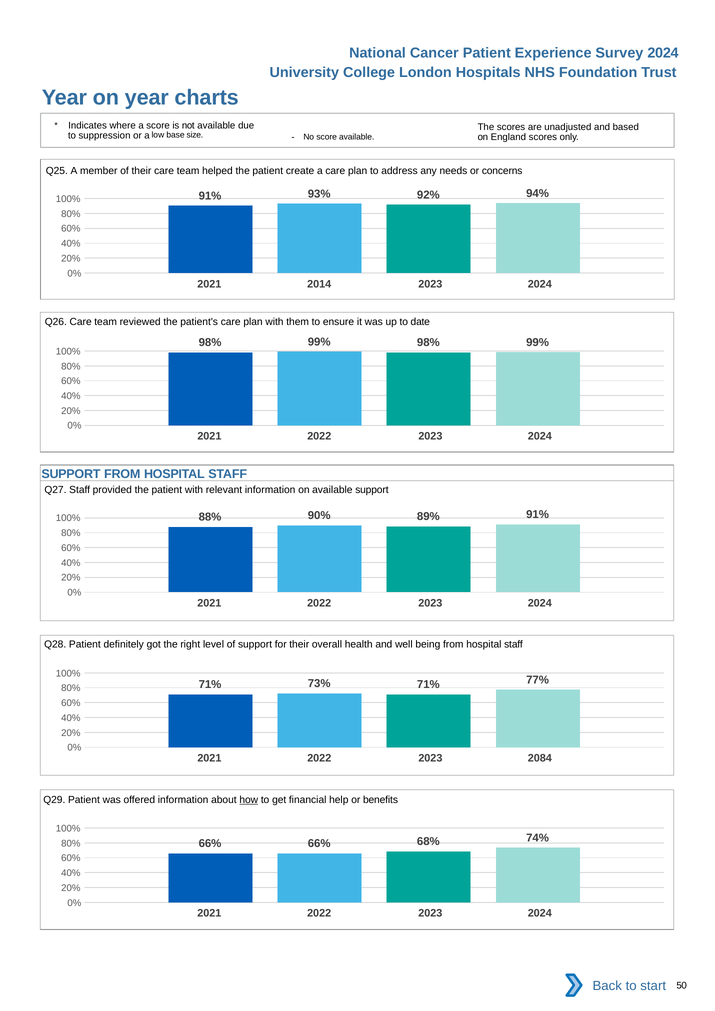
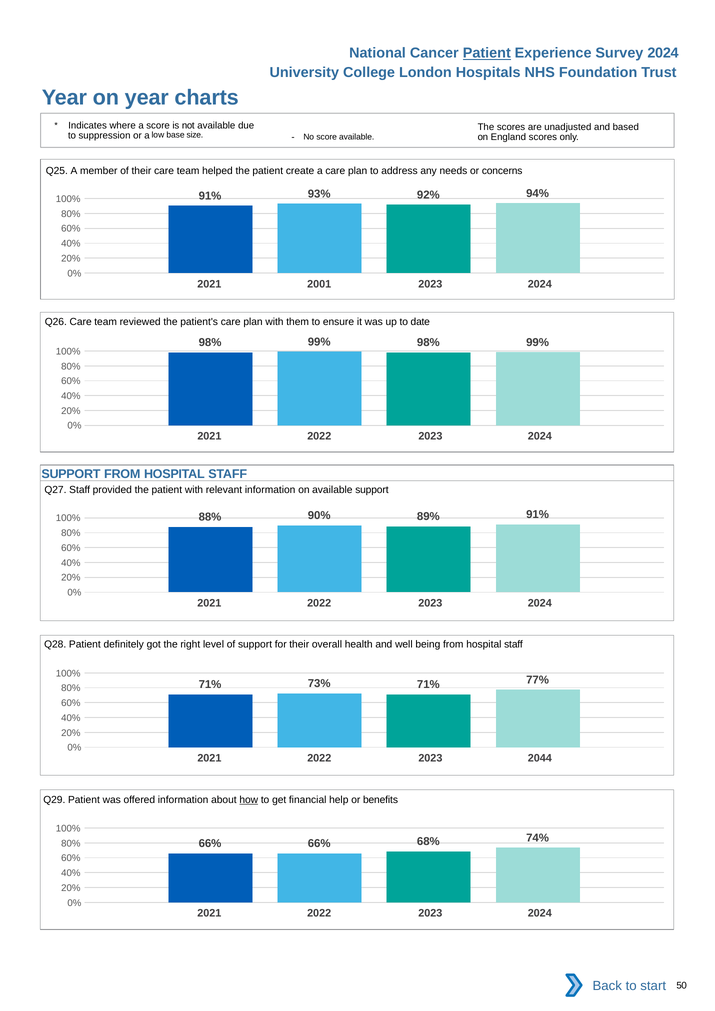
Patient underline: none -> present (487, 53)
2014: 2014 -> 2001 (319, 284)
2084: 2084 -> 2044 (540, 759)
